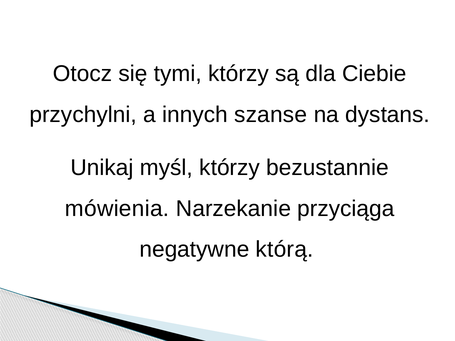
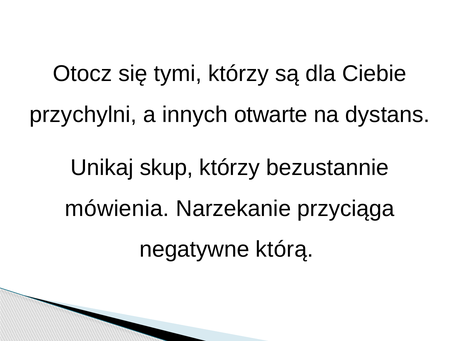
szanse: szanse -> otwarte (271, 115)
myśl: myśl -> skup (167, 168)
